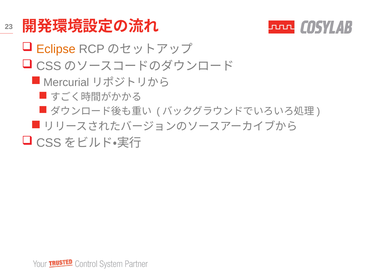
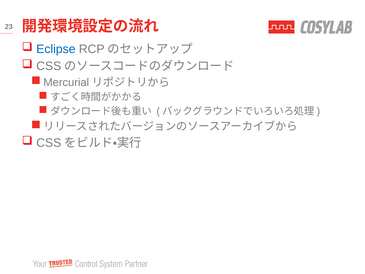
Eclipse colour: orange -> blue (56, 49)
